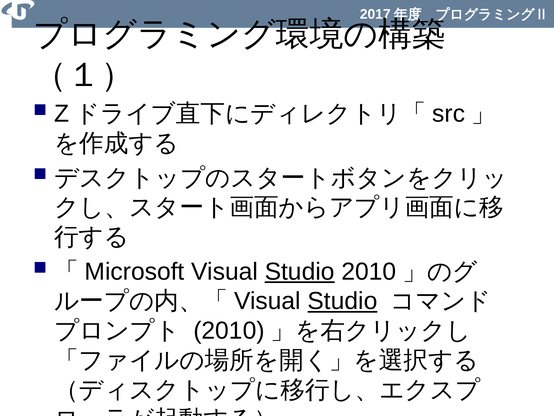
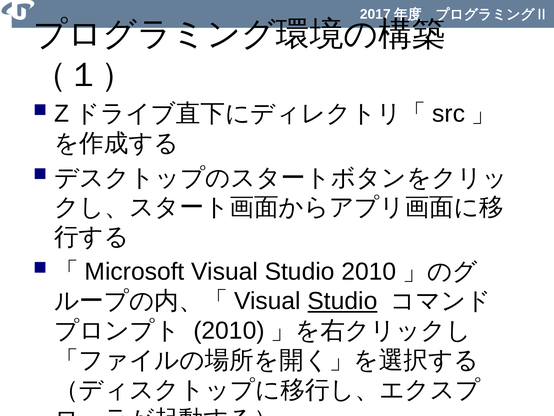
Studio underline: present -> none (300, 271)
